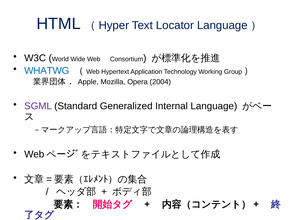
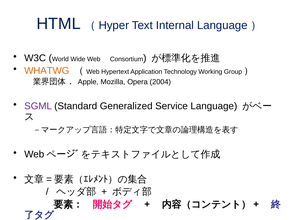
Locator: Locator -> Internal (175, 25)
WHATWG colour: blue -> orange (47, 70)
Internal: Internal -> Service (172, 106)
